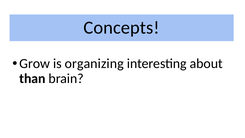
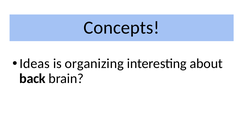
Grow: Grow -> Ideas (35, 64)
than: than -> back (32, 78)
